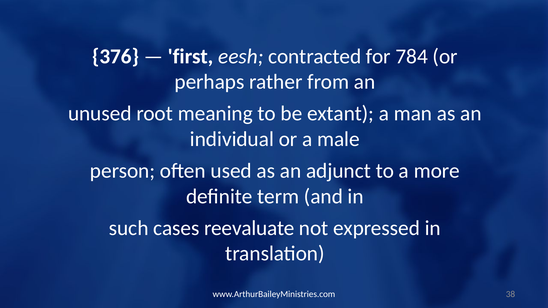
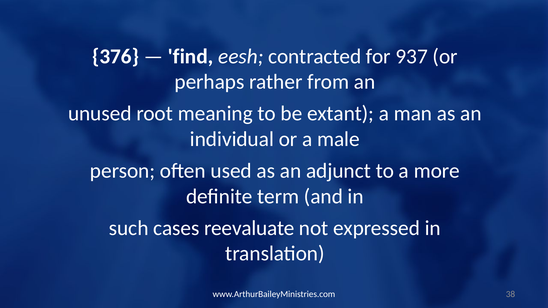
first: first -> find (191, 56)
784: 784 -> 937 (412, 56)
